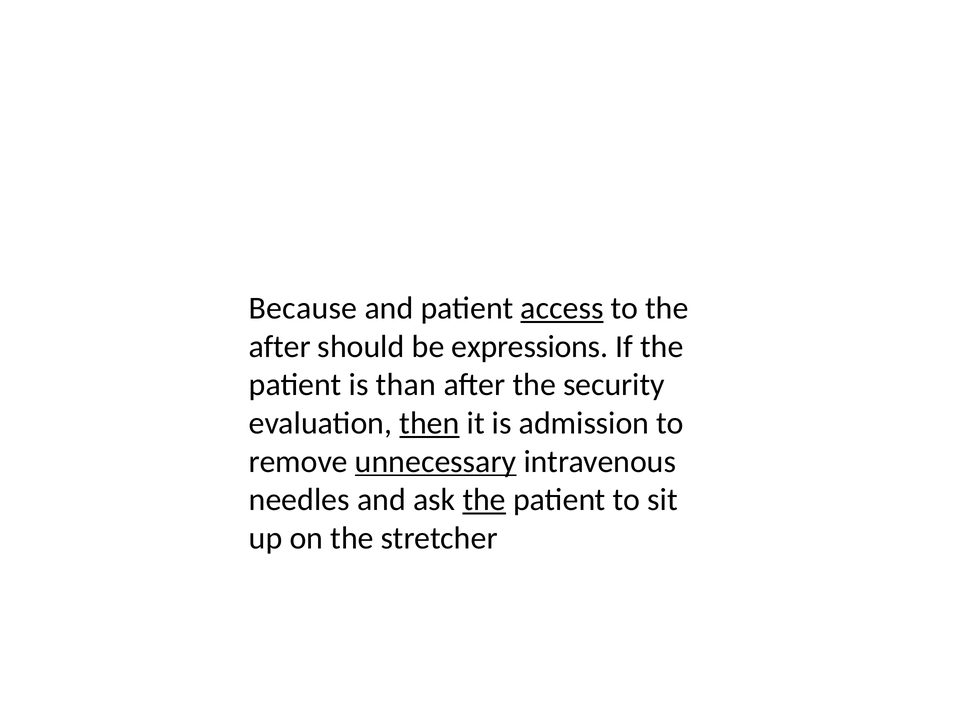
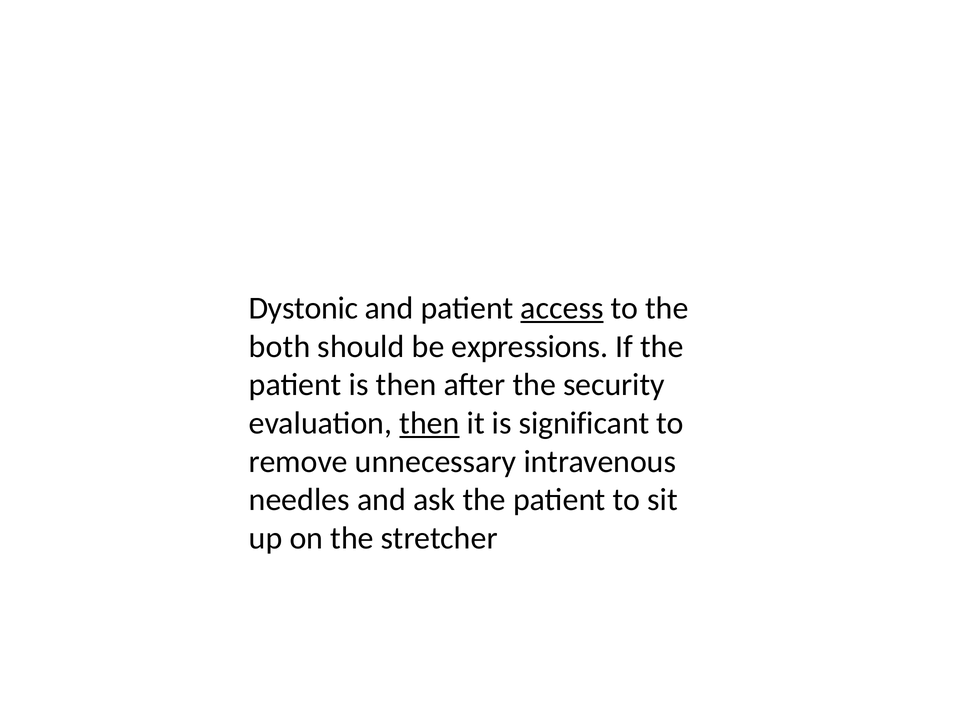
Because: Because -> Dystonic (303, 308)
after: after -> both (280, 346)
is than: than -> then (406, 385)
admission: admission -> significant (584, 423)
unnecessary underline: present -> none (436, 461)
the underline: present -> none (484, 500)
